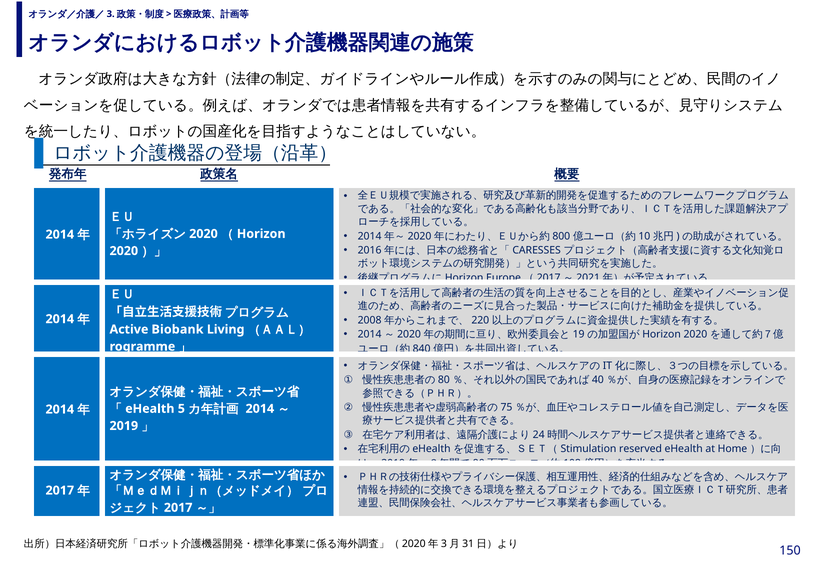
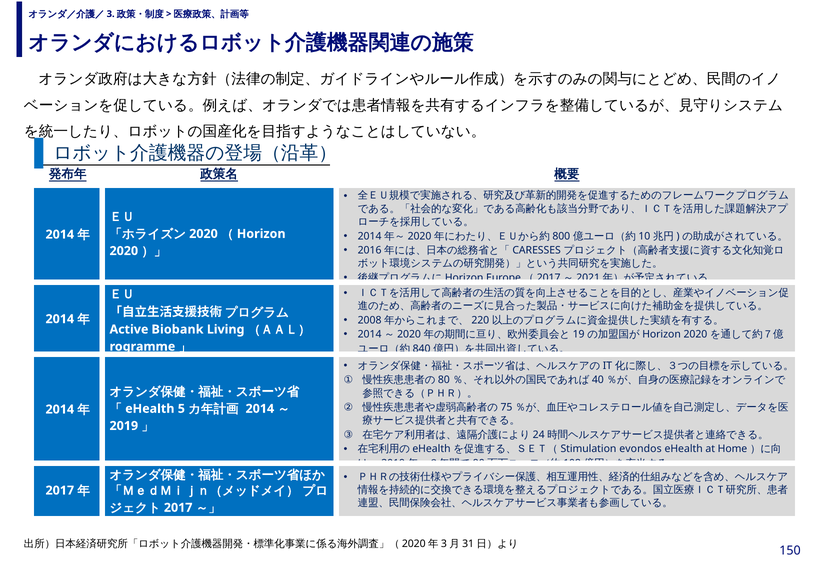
reserved: reserved -> evondos (640, 449)
